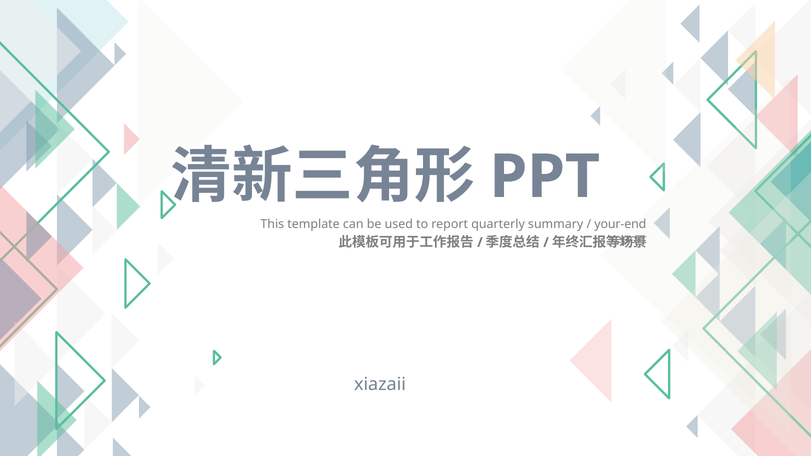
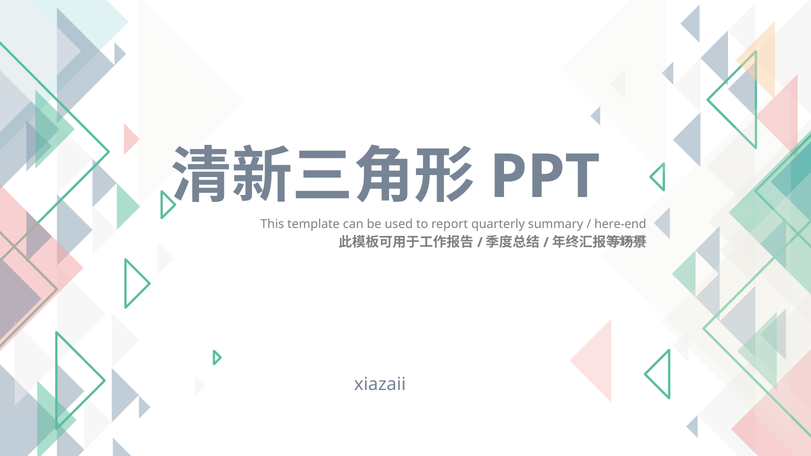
your-end: your-end -> here-end (620, 224)
